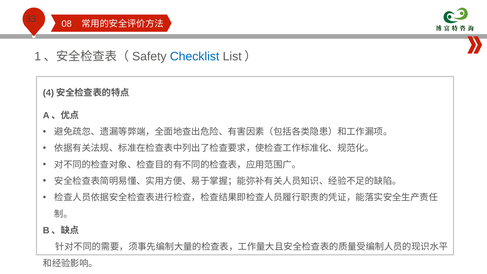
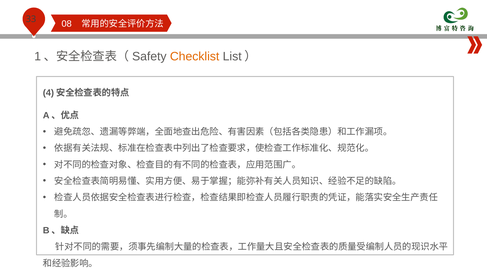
Checklist colour: blue -> orange (195, 57)
